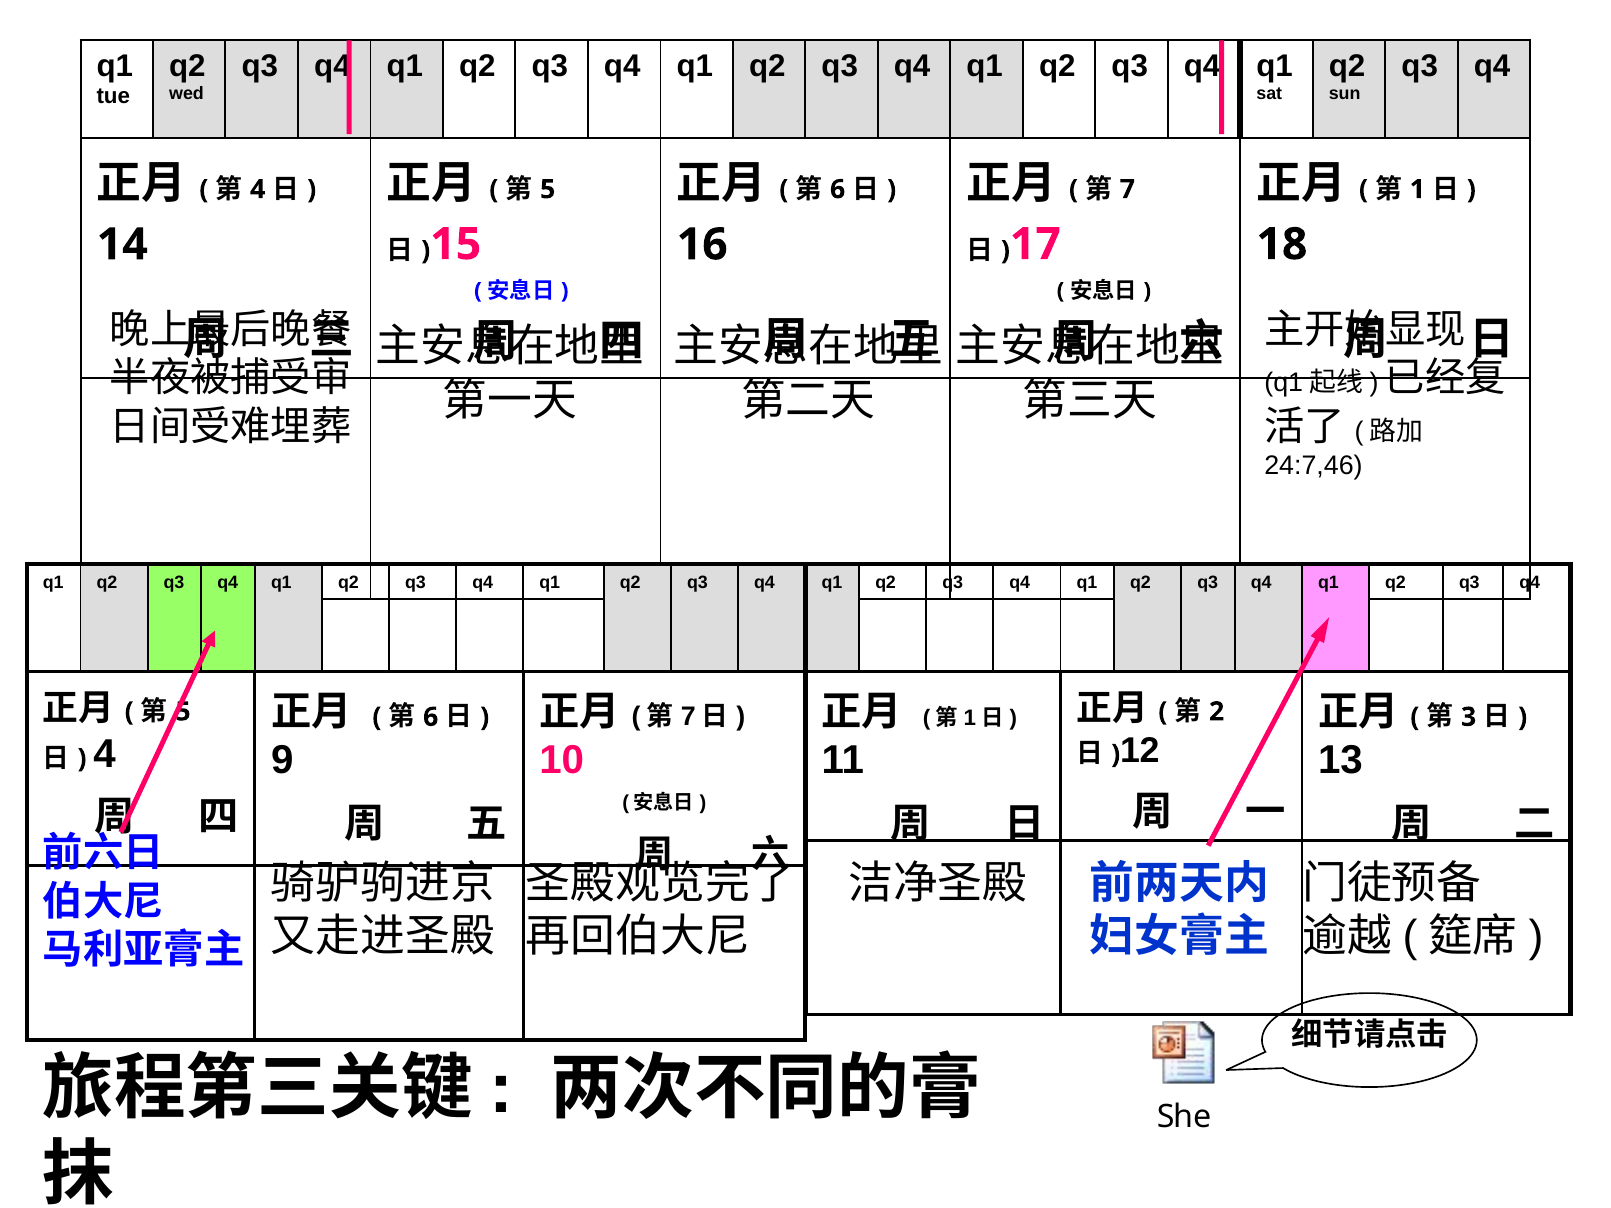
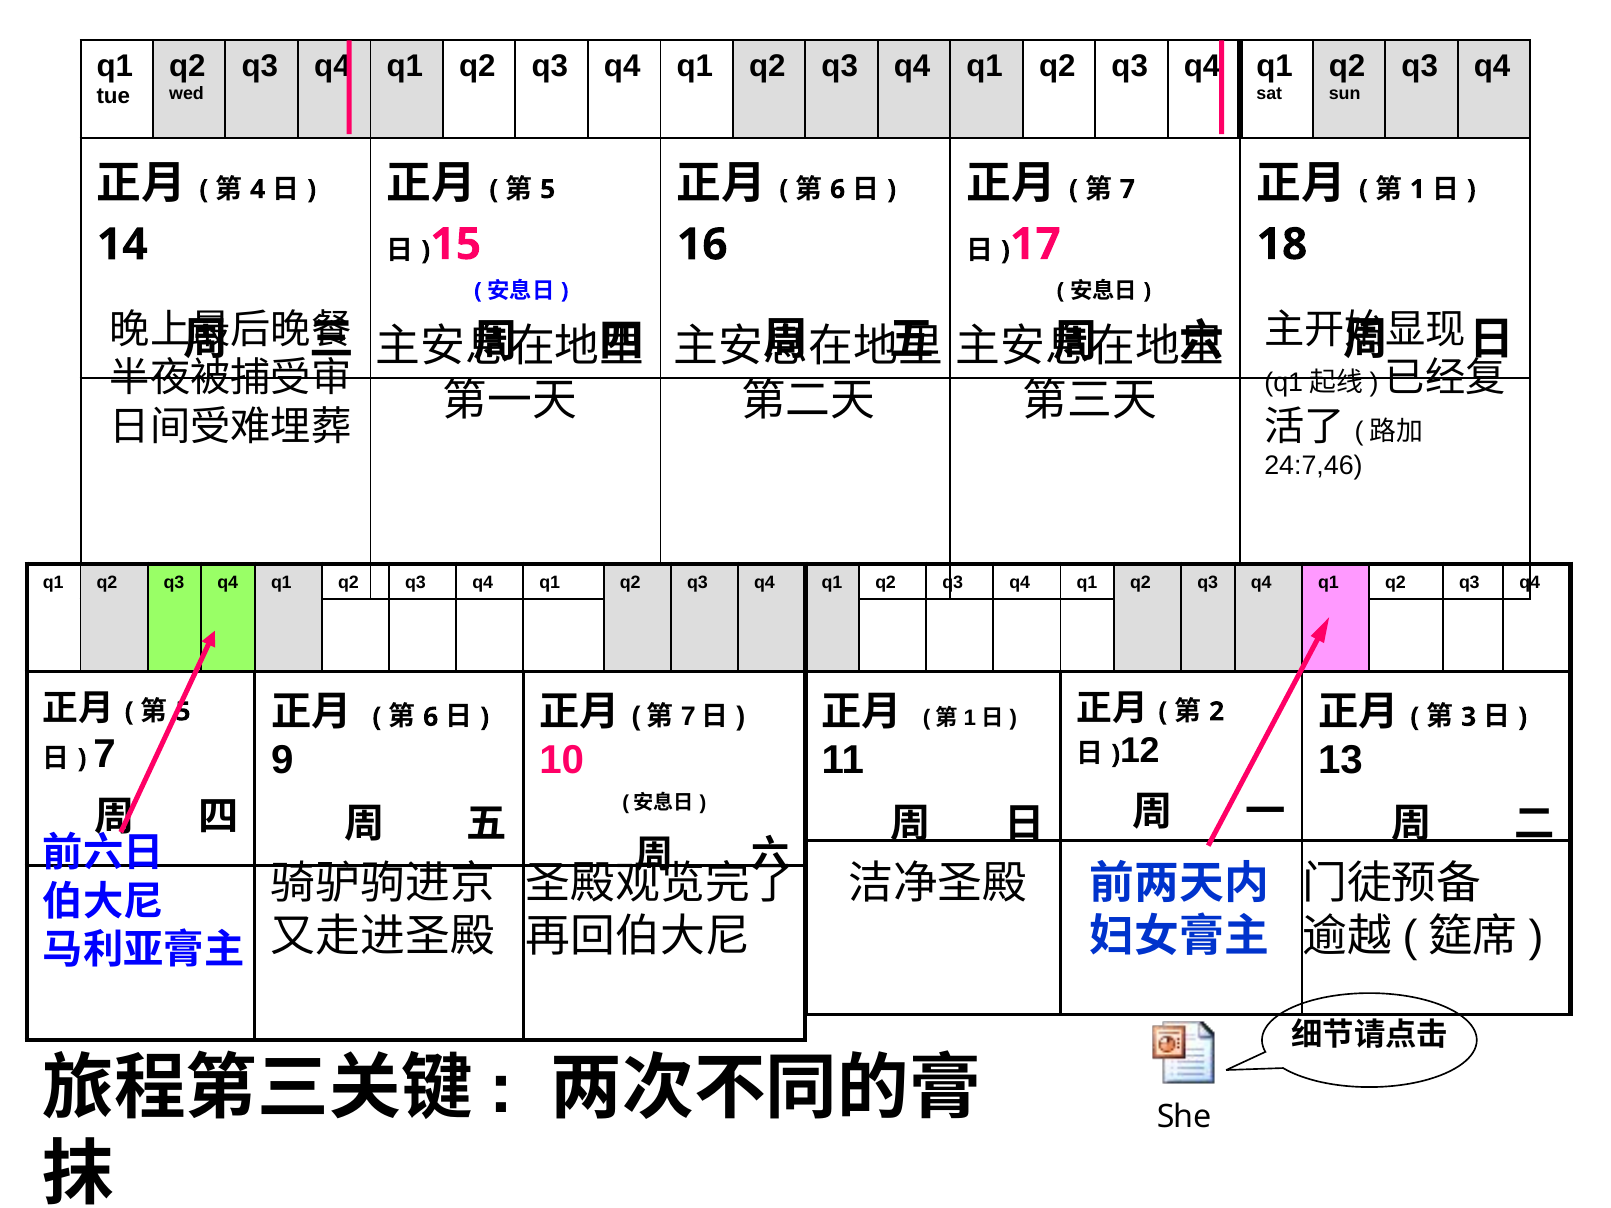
4: 4 -> 7 (105, 754)
